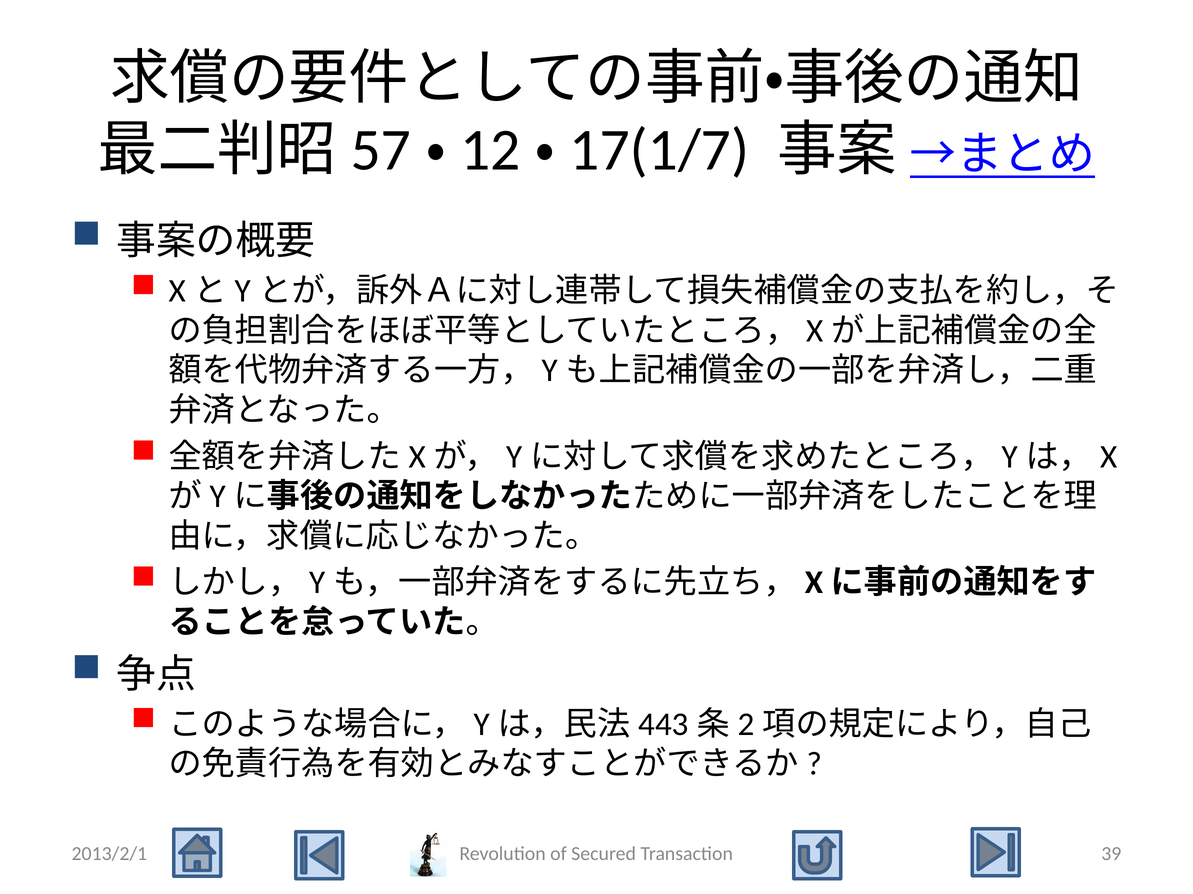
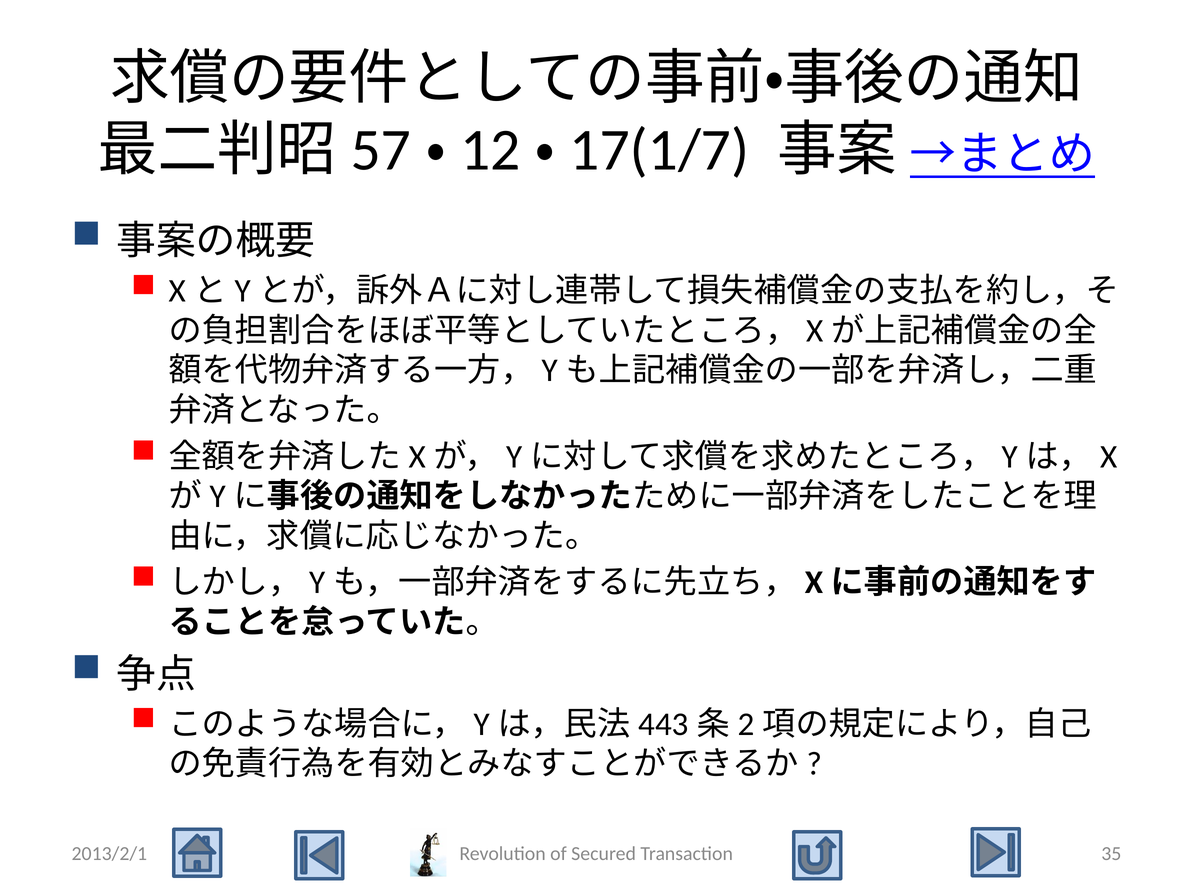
39: 39 -> 35 (1111, 854)
